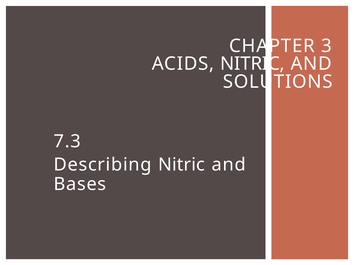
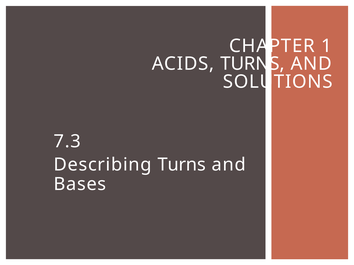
3: 3 -> 1 (326, 46)
ACIDS NITRIC: NITRIC -> TURNS (252, 64)
Describing Nitric: Nitric -> Turns (182, 165)
